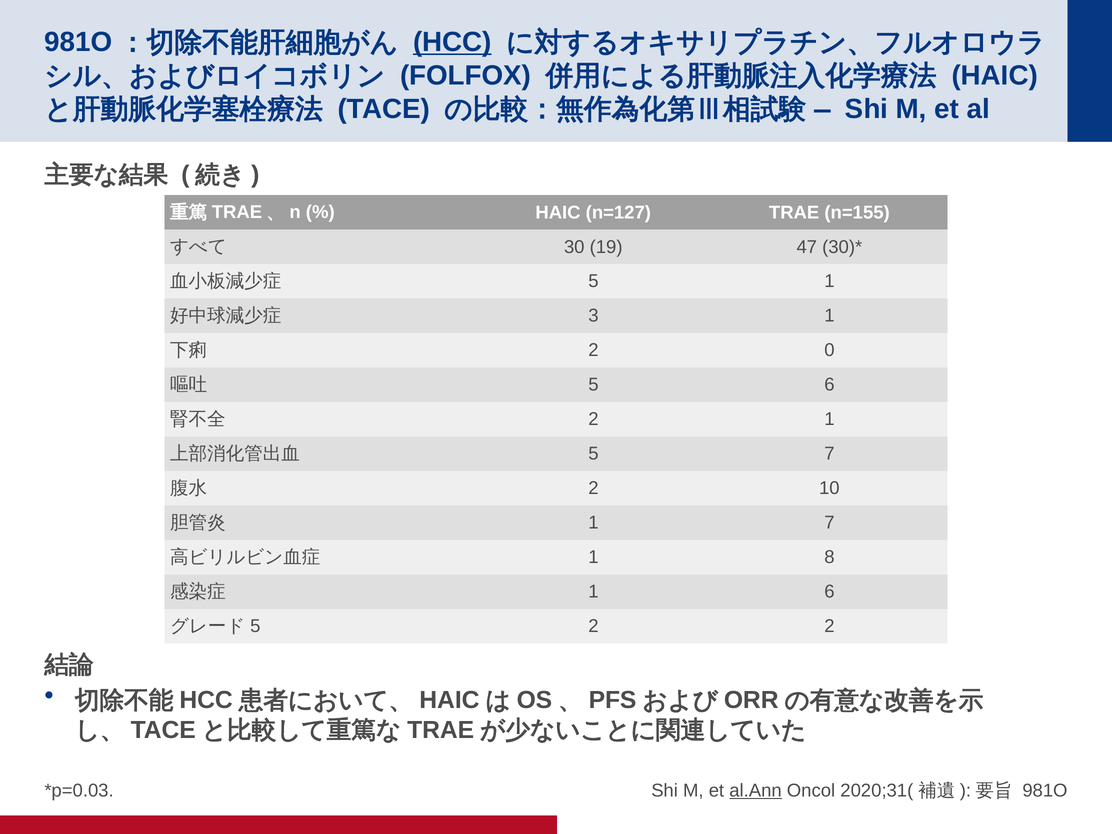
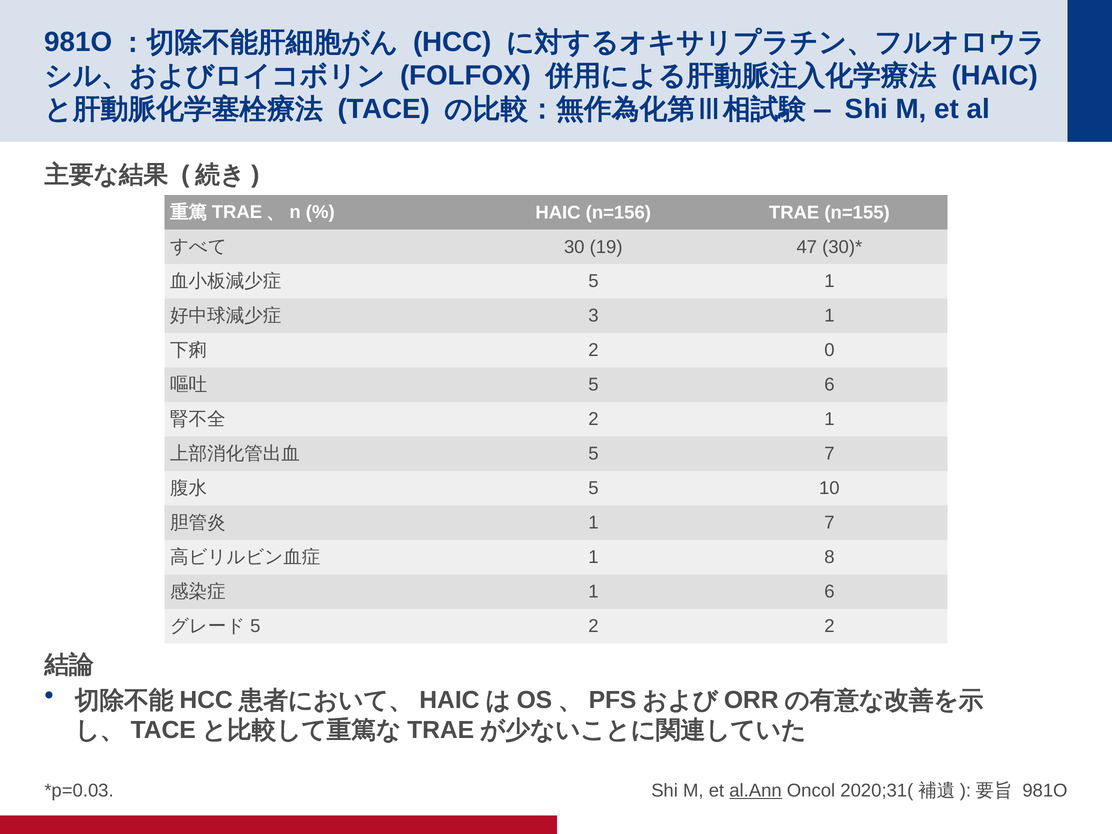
HCC underline: present -> none (452, 42)
n=127: n=127 -> n=156 (618, 212)
2: 2 -> 5 (593, 488)
